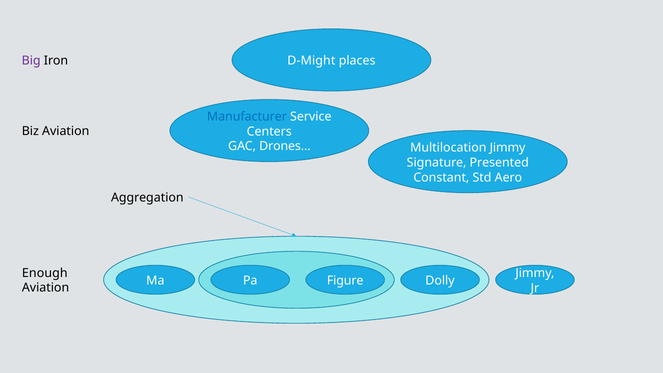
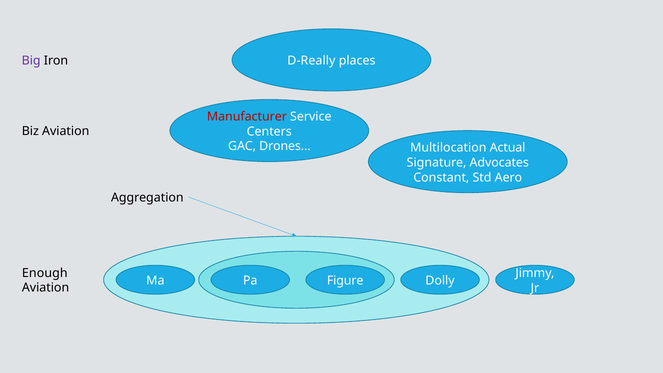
D-Might: D-Might -> D-Really (311, 61)
Manufacturer colour: blue -> red (247, 116)
Multilocation Jimmy: Jimmy -> Actual (508, 148)
Presented: Presented -> Advocates (499, 162)
